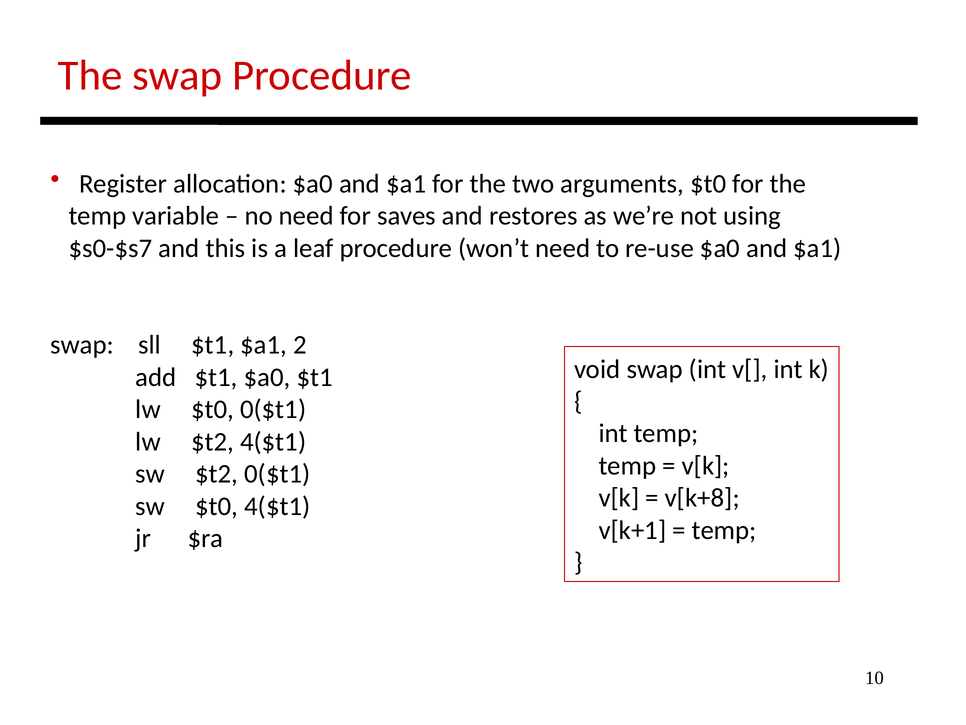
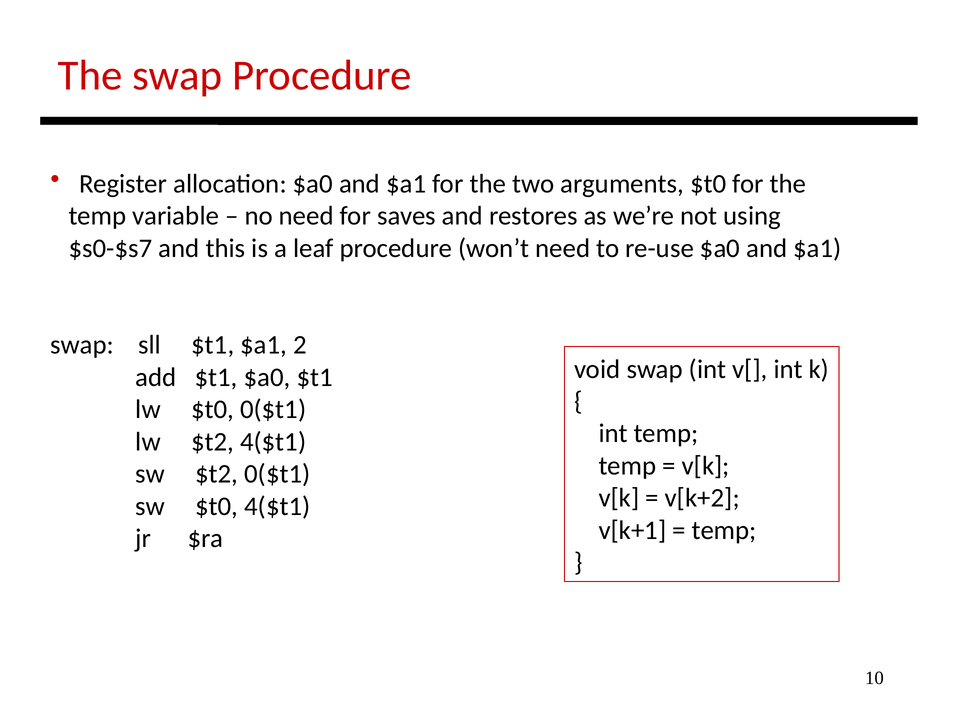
v[k+8: v[k+8 -> v[k+2 (702, 498)
